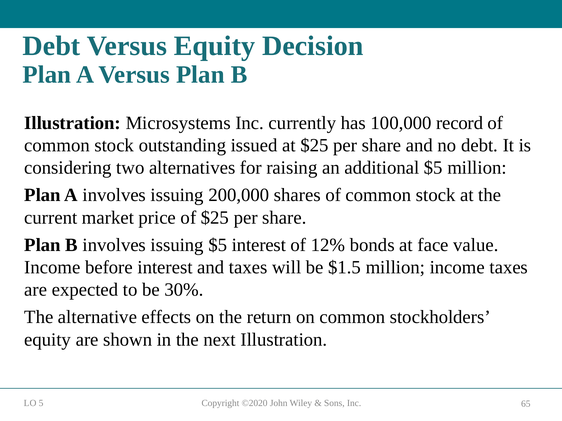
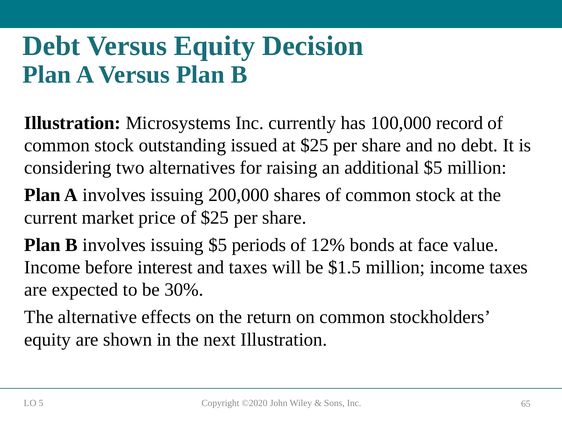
$5 interest: interest -> periods (259, 245)
